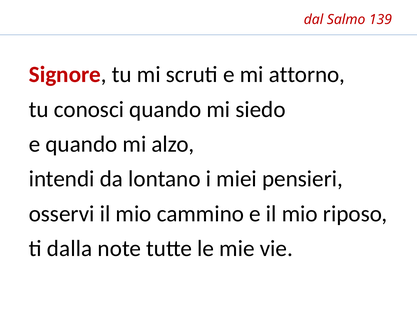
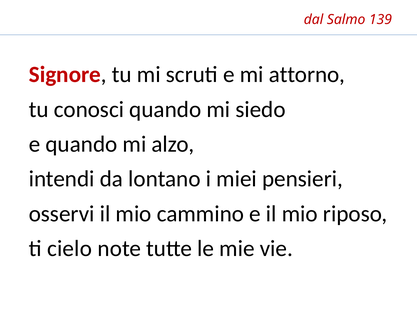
dalla: dalla -> cielo (70, 248)
